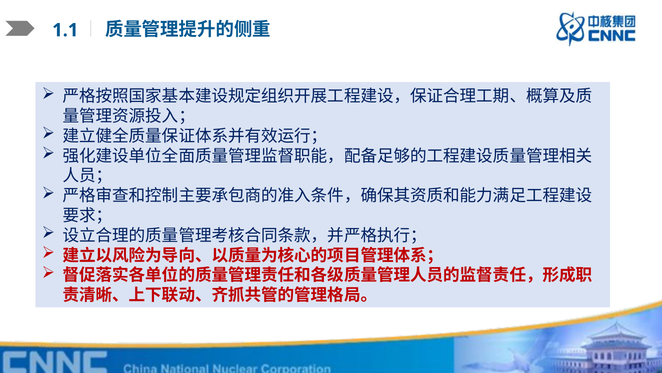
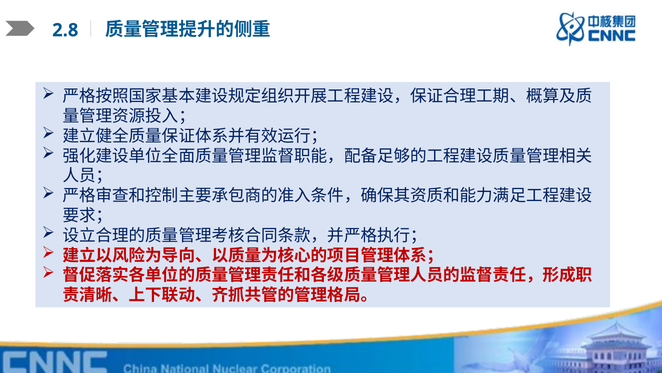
1.1: 1.1 -> 2.8 (65, 30)
